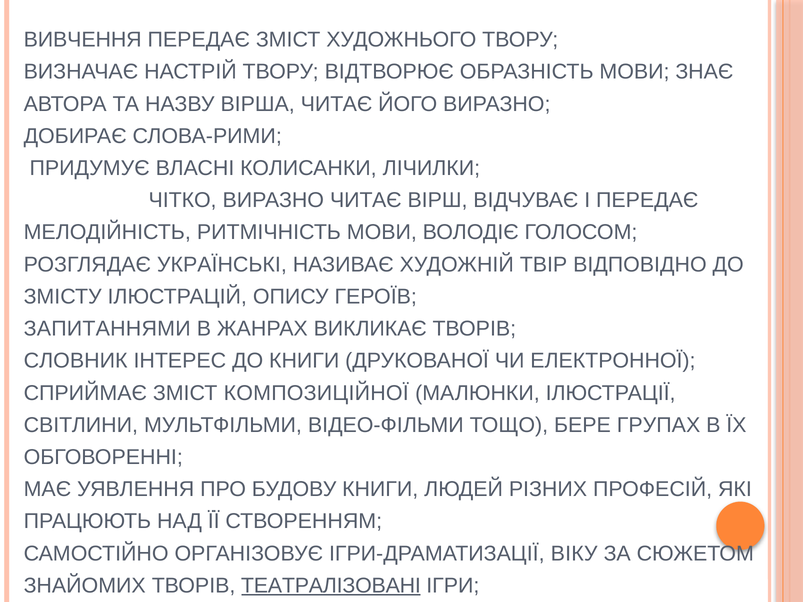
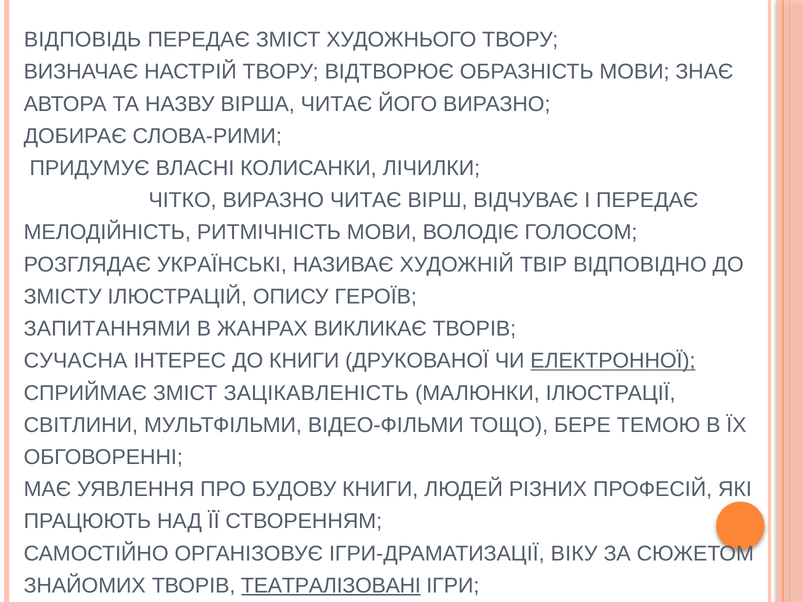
ВИВЧЕННЯ: ВИВЧЕННЯ -> ВІДПОВІДЬ (83, 40)
СЛОВНИК: СЛОВНИК -> СУЧАСНА (76, 361)
ЕЛЕКТРОННОЇ underline: none -> present (613, 361)
КОМПОЗИЦІЙНОЇ: КОМПОЗИЦІЙНОЇ -> ЗАЦІКАВЛЕНІСТЬ (316, 393)
ГРУПАХ: ГРУПАХ -> ТЕМОЮ (659, 425)
